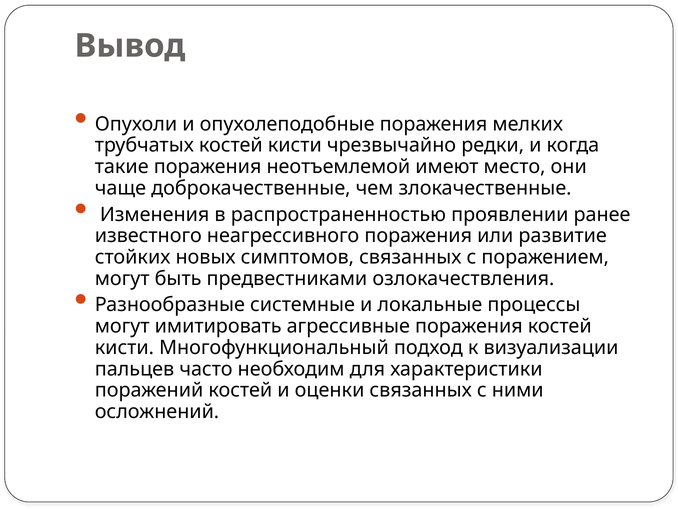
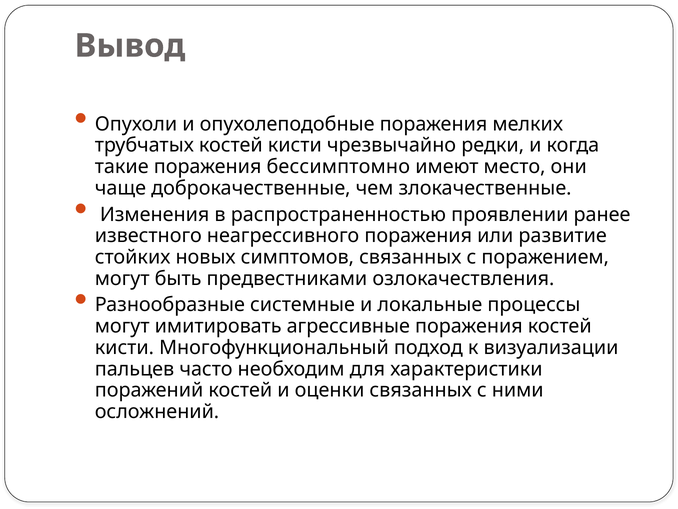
неотъемлемой: неотъемлемой -> бессимптомно (338, 167)
